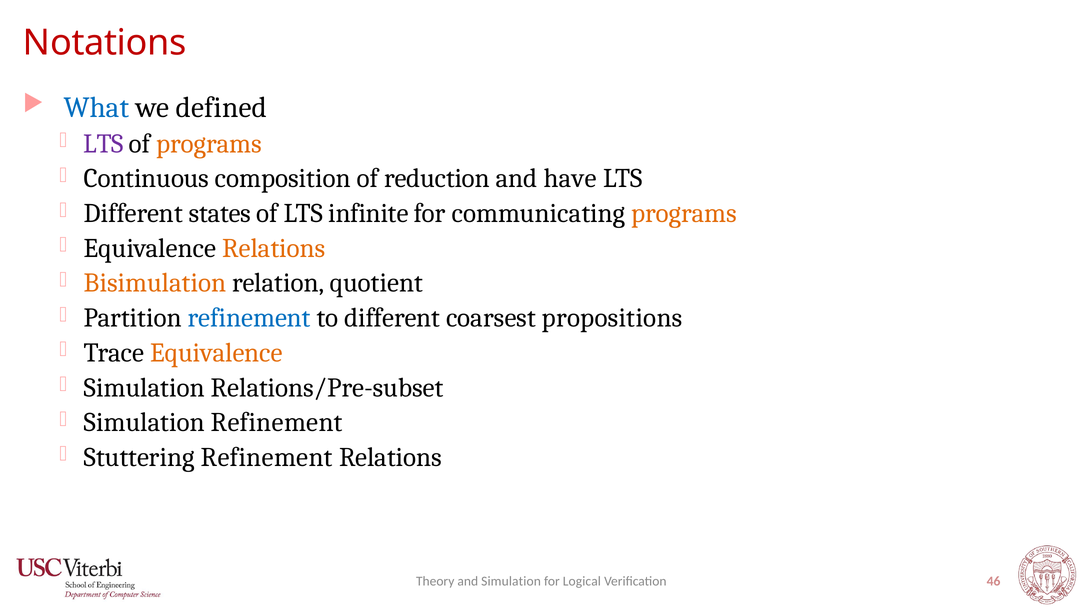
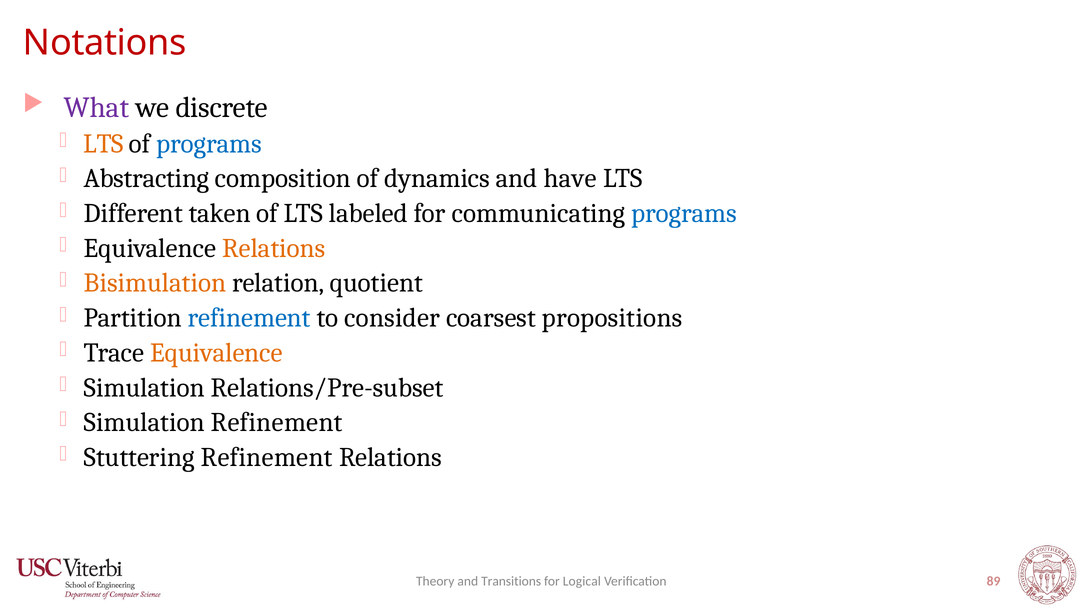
What colour: blue -> purple (96, 108)
defined: defined -> discrete (222, 108)
LTS colour: purple -> orange (104, 144)
programs colour: orange -> blue (209, 144)
Continuous: Continuous -> Abstracting (147, 179)
reduction: reduction -> dynamics (437, 179)
states: states -> taken (220, 213)
infinite: infinite -> labeled (368, 213)
programs colour: orange -> blue (684, 213)
to different: different -> consider (392, 318)
and Simulation: Simulation -> Transitions (511, 582)
46: 46 -> 89 (994, 582)
